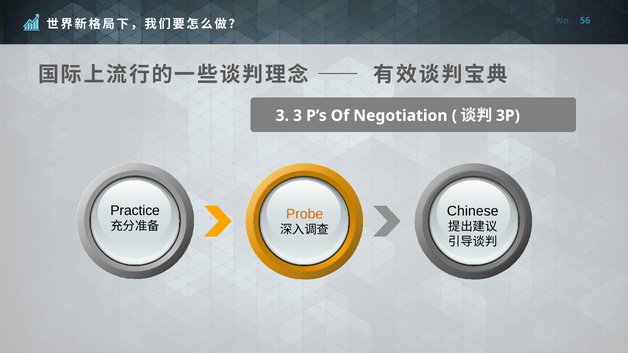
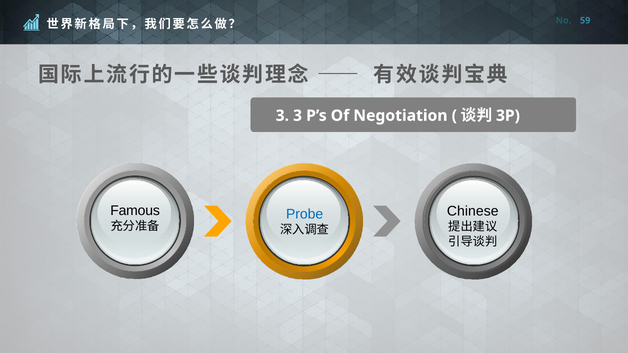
56: 56 -> 59 (585, 20)
Practice: Practice -> Famous (135, 211)
Probe colour: orange -> blue (305, 214)
